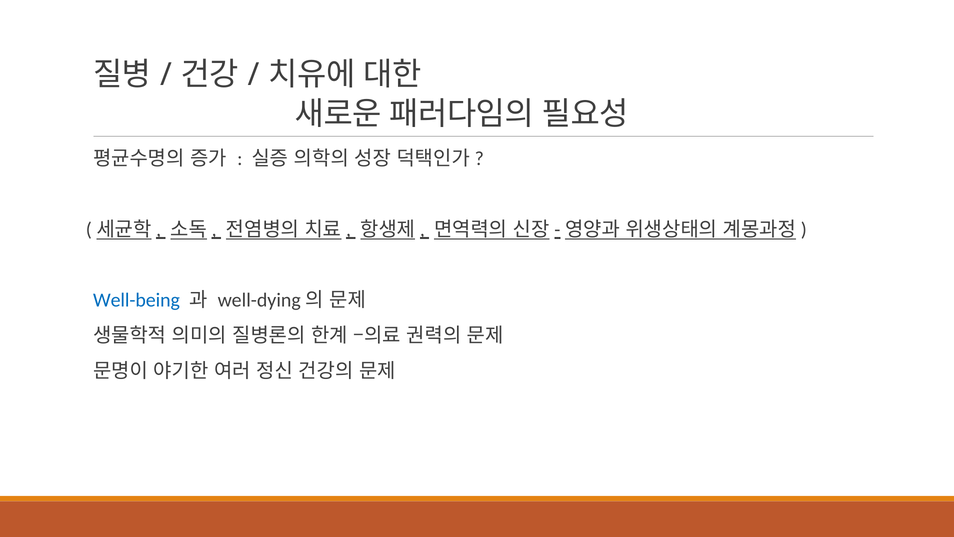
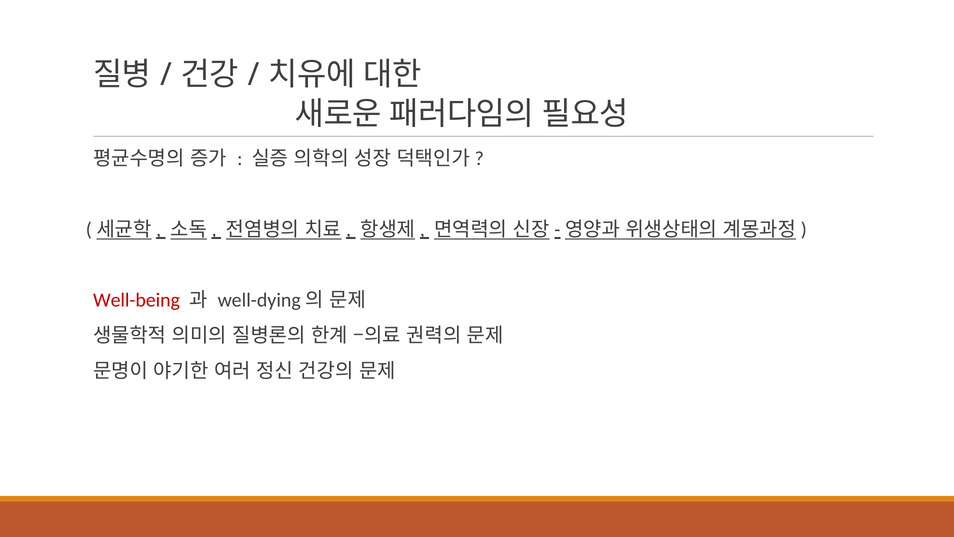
Well-being colour: blue -> red (136, 300)
